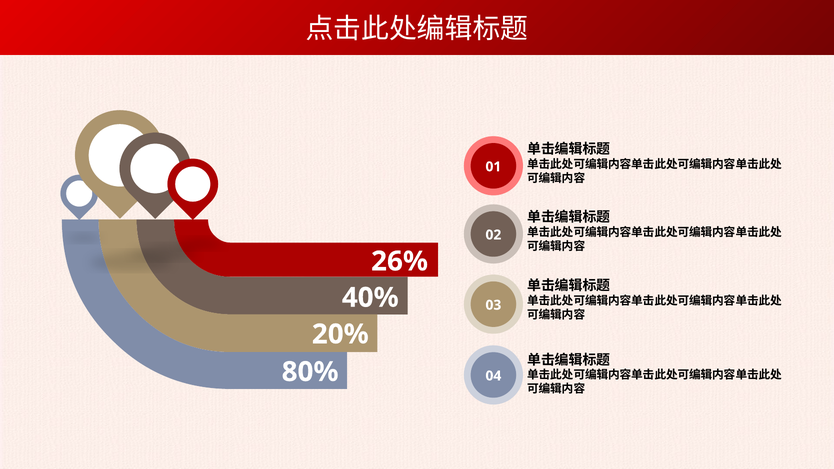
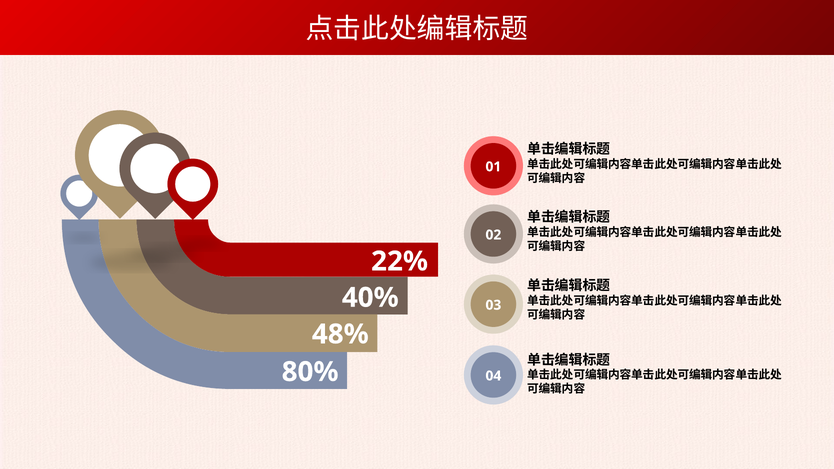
26%: 26% -> 22% (400, 261)
20%: 20% -> 48% (340, 334)
